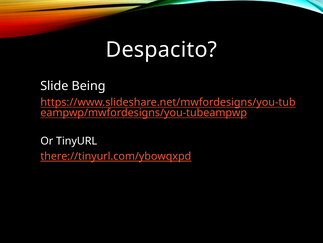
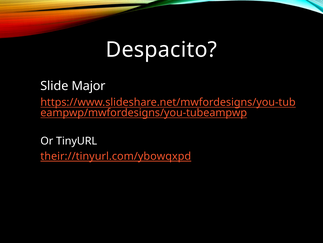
Being: Being -> Major (89, 86)
there://tinyurl.com/ybowqxpd: there://tinyurl.com/ybowqxpd -> their://tinyurl.com/ybowqxpd (116, 156)
